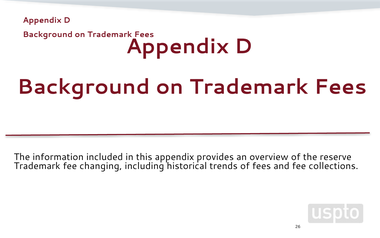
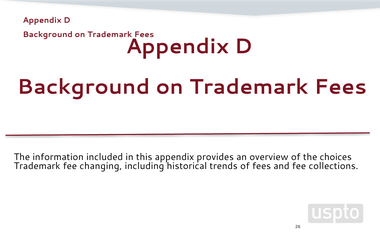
reserve: reserve -> choices (336, 157)
